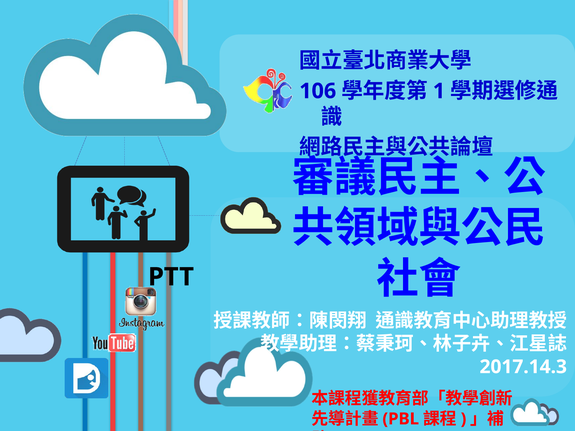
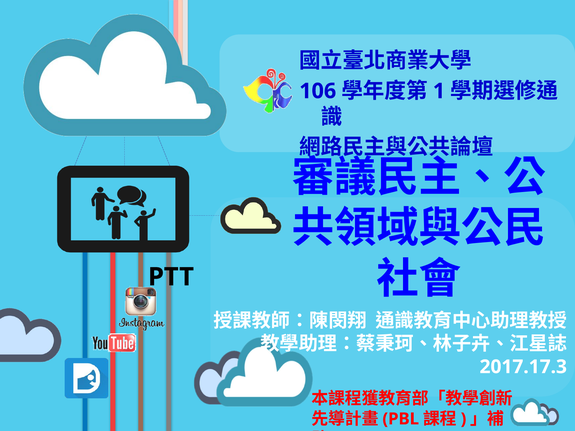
2017.14.3: 2017.14.3 -> 2017.17.3 (523, 367)
